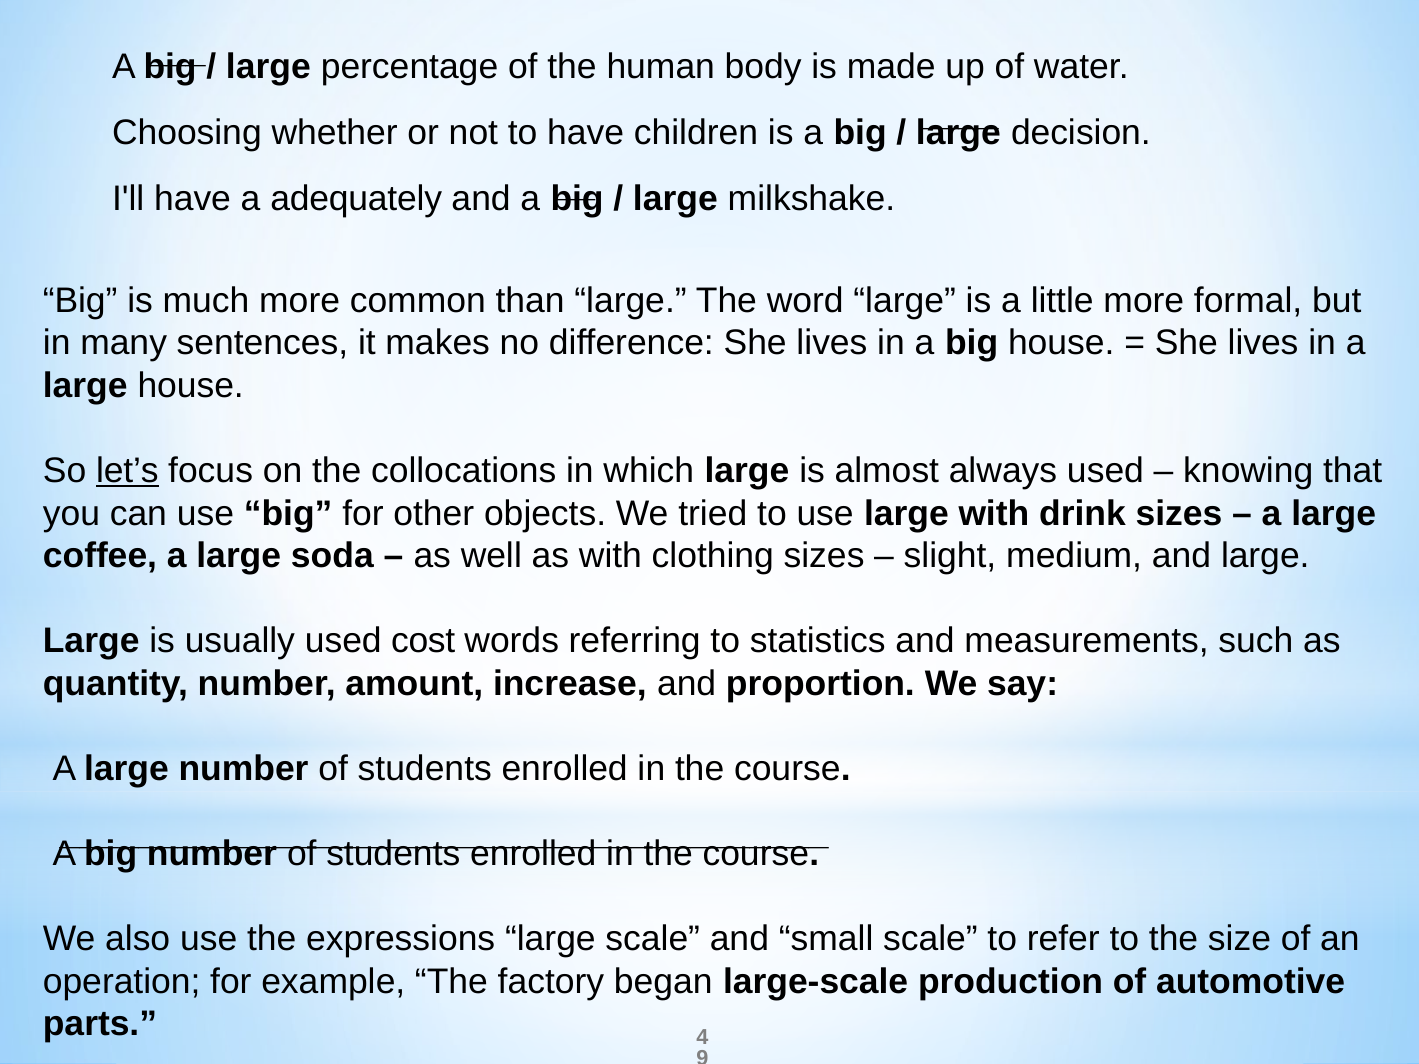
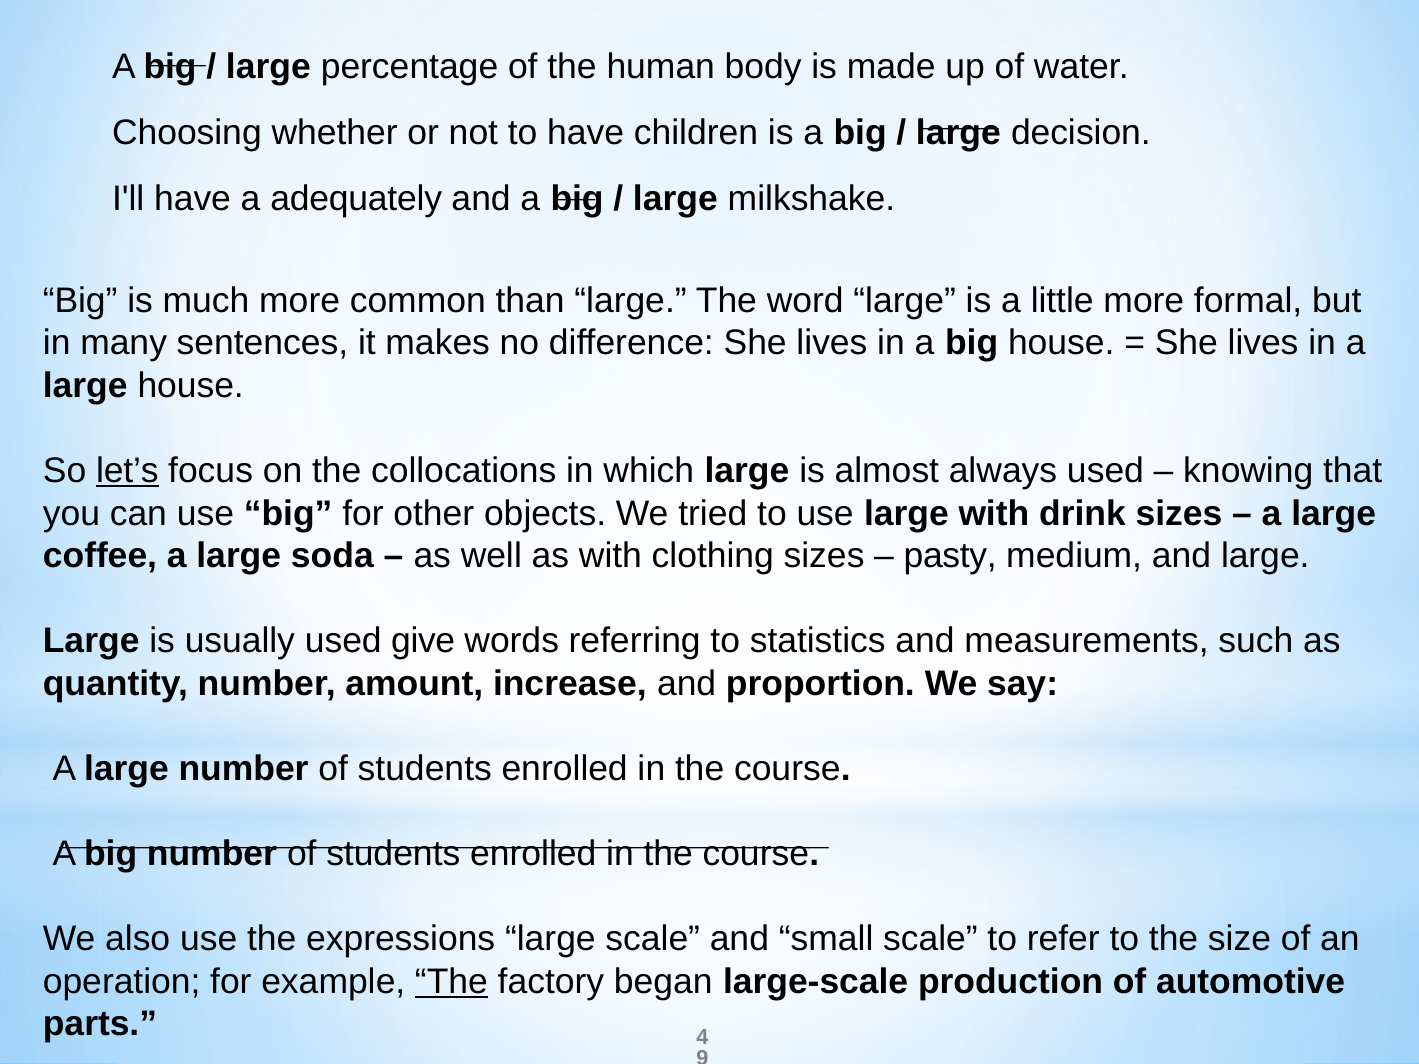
slight: slight -> pasty (950, 556)
cost: cost -> give (423, 641)
The underline: none -> present (451, 982)
